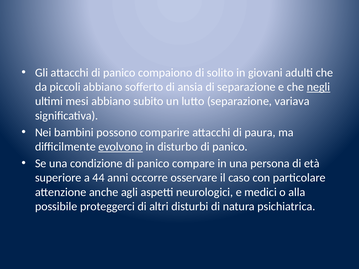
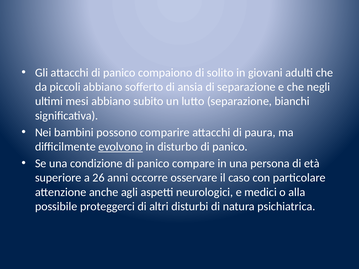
negli underline: present -> none (319, 87)
variava: variava -> bianchi (292, 101)
44: 44 -> 26 (99, 178)
